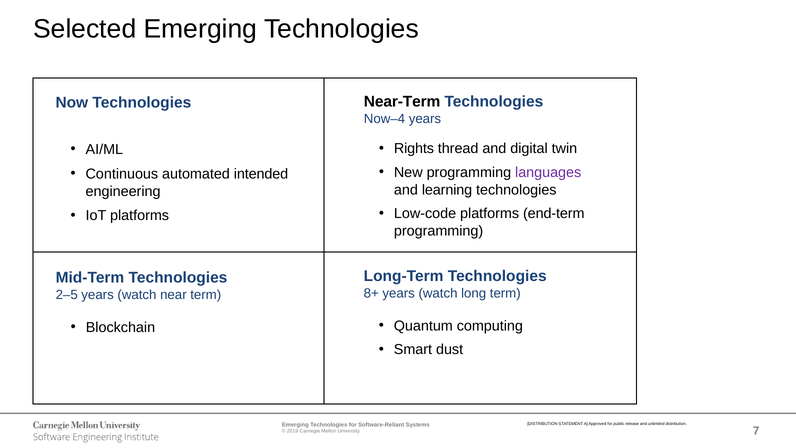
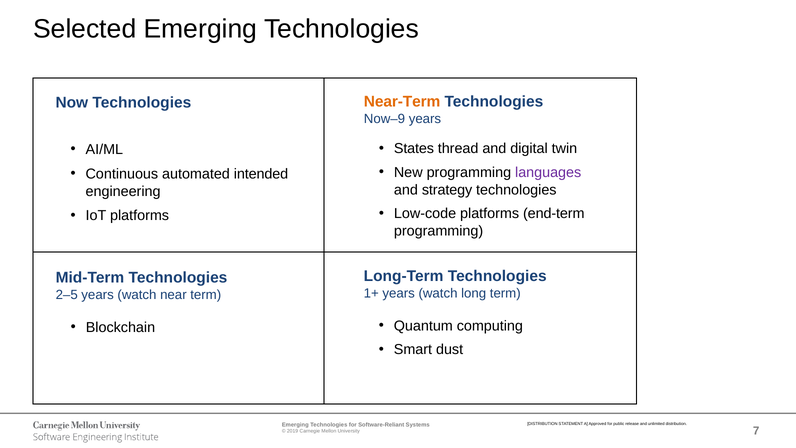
Near-Term colour: black -> orange (402, 101)
Now–4: Now–4 -> Now–9 (384, 119)
Rights: Rights -> States (414, 149)
learning: learning -> strategy (447, 190)
8+: 8+ -> 1+ (371, 293)
